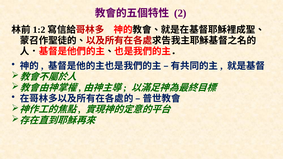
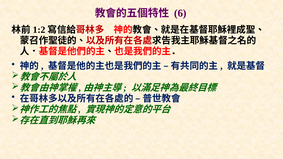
2: 2 -> 6 (180, 13)
